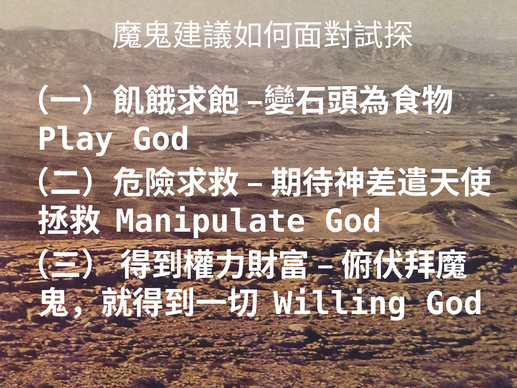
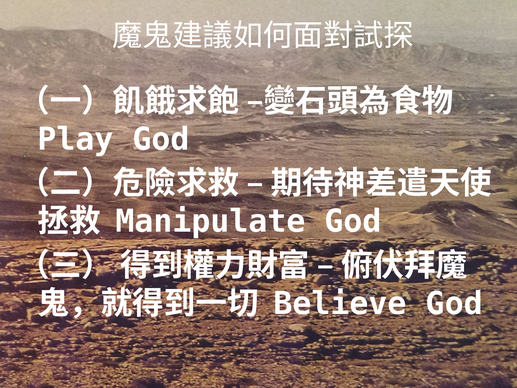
Willing: Willing -> Believe (340, 303)
